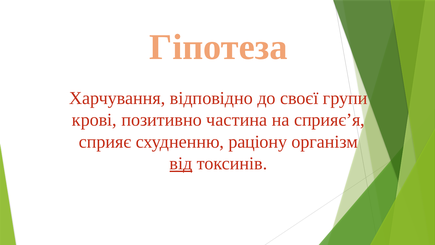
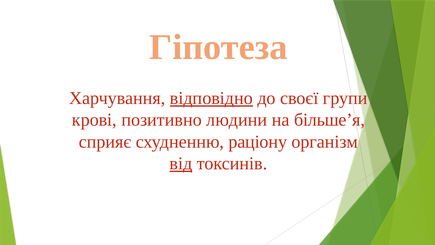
відповідно underline: none -> present (211, 98)
частина: частина -> людини (237, 120)
сприяє’я: сприяє’я -> більше’я (330, 120)
